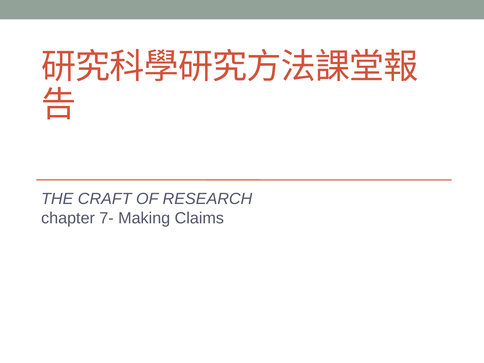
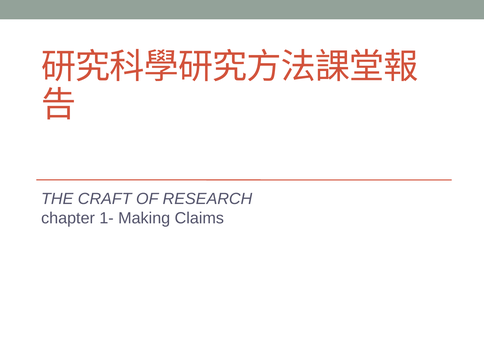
7-: 7- -> 1- (107, 218)
